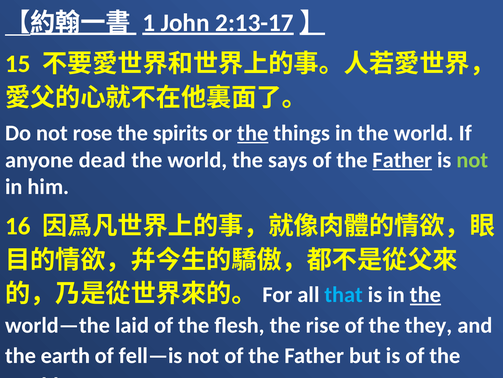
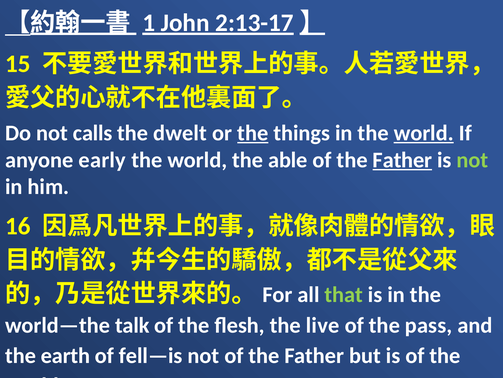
rose: rose -> calls (93, 133)
spirits: spirits -> dwelt (180, 133)
world underline: none -> present (424, 133)
dead: dead -> early (102, 160)
says: says -> able (288, 160)
that colour: light blue -> light green (344, 294)
the underline: present -> none (425, 294)
laid: laid -> talk (132, 325)
rise: rise -> live (323, 325)
they: they -> pass (429, 325)
